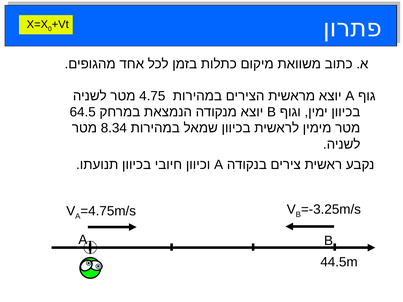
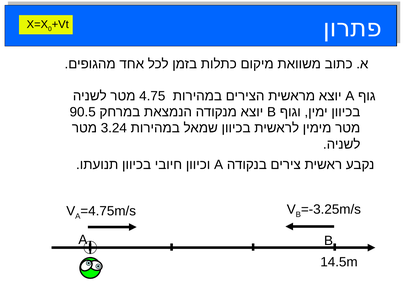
64.5: 64.5 -> 90.5 (83, 112)
8.34: 8.34 -> 3.24 (114, 128)
44.5m: 44.5m -> 14.5m (339, 262)
